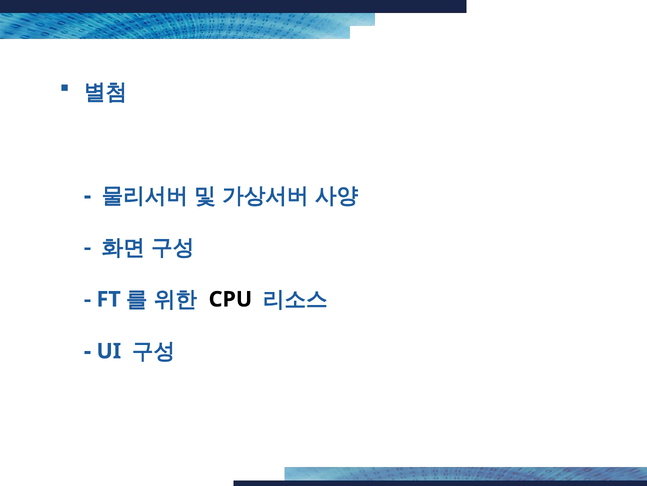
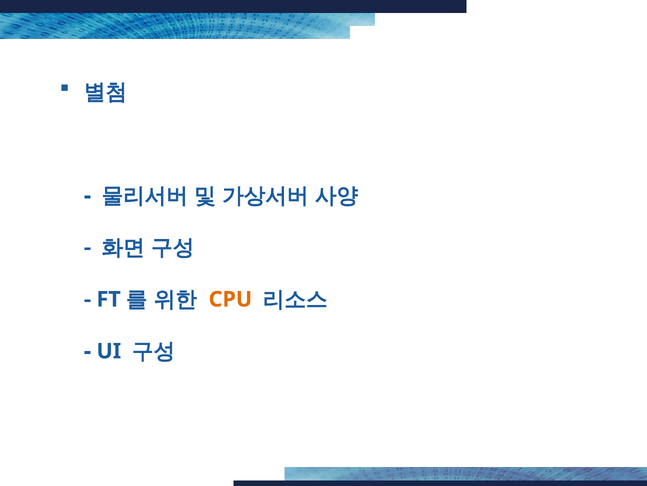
CPU colour: black -> orange (230, 299)
